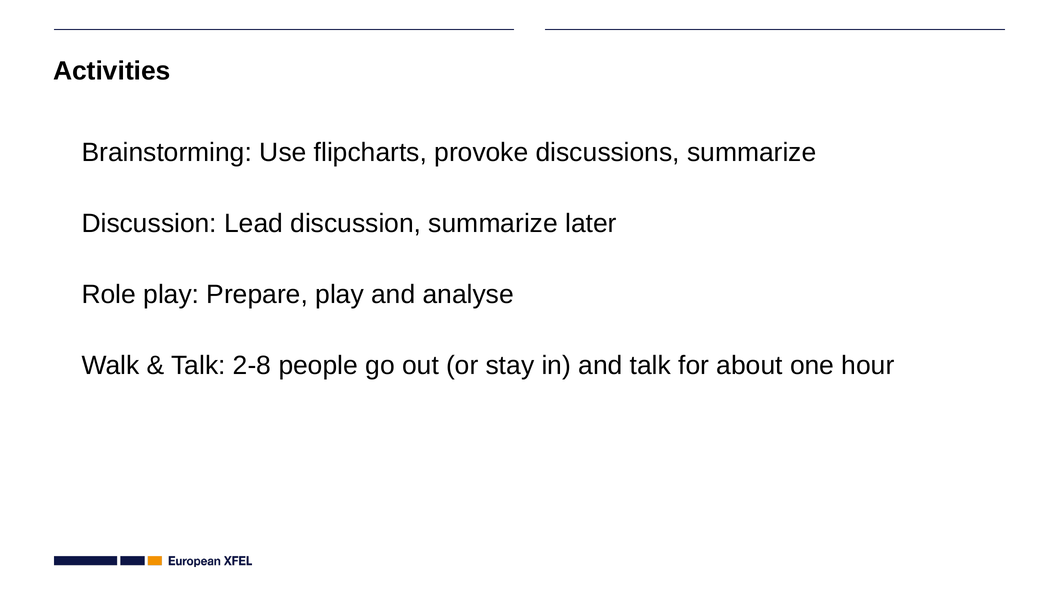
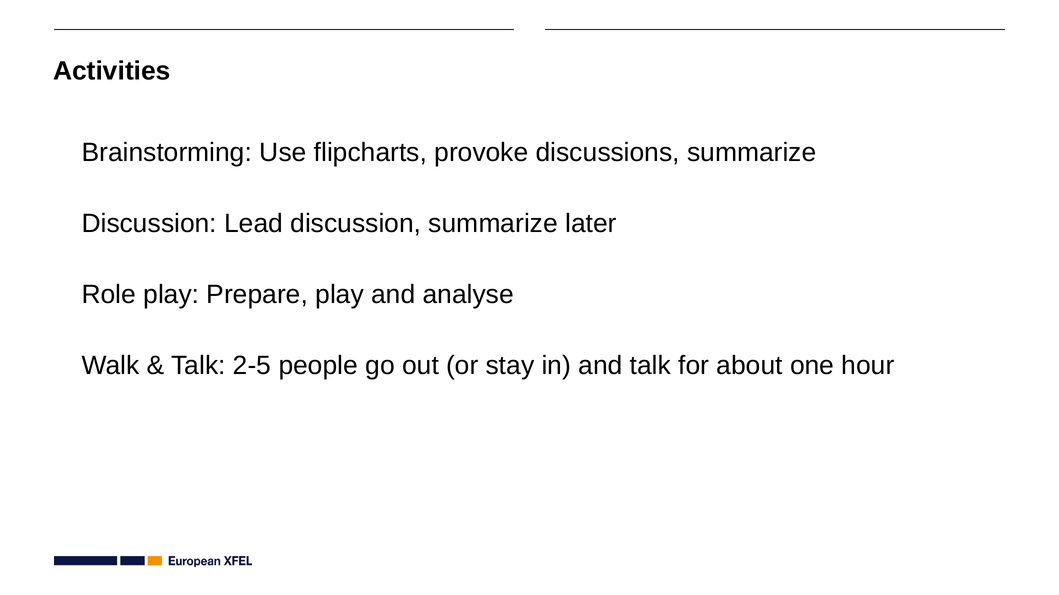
2-8: 2-8 -> 2-5 (252, 366)
